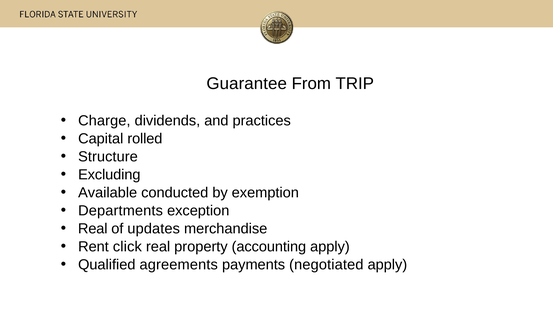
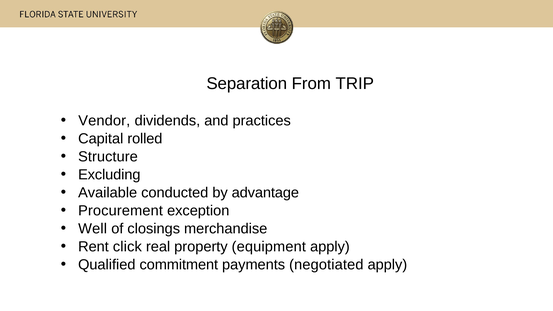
Guarantee: Guarantee -> Separation (247, 84)
Charge: Charge -> Vendor (104, 121)
exemption: exemption -> advantage (265, 193)
Departments: Departments -> Procurement (121, 211)
Real: Real -> Well (93, 229)
updates: updates -> closings (154, 229)
accounting: accounting -> equipment (269, 247)
agreements: agreements -> commitment (179, 265)
